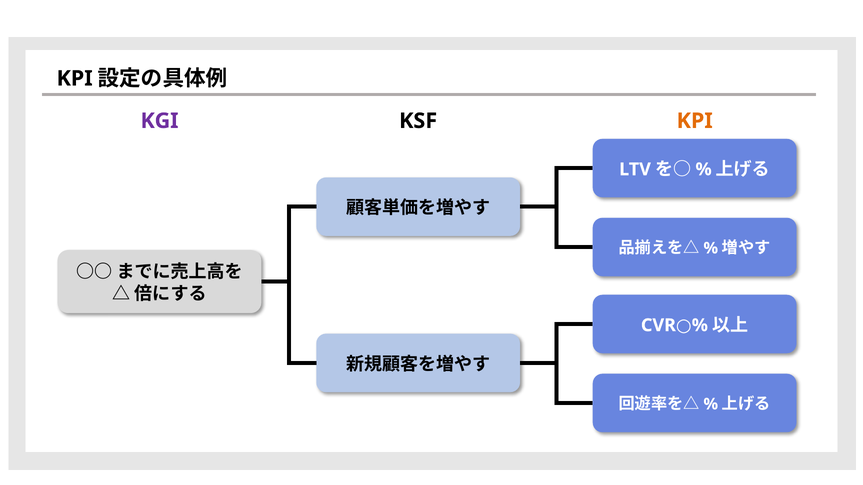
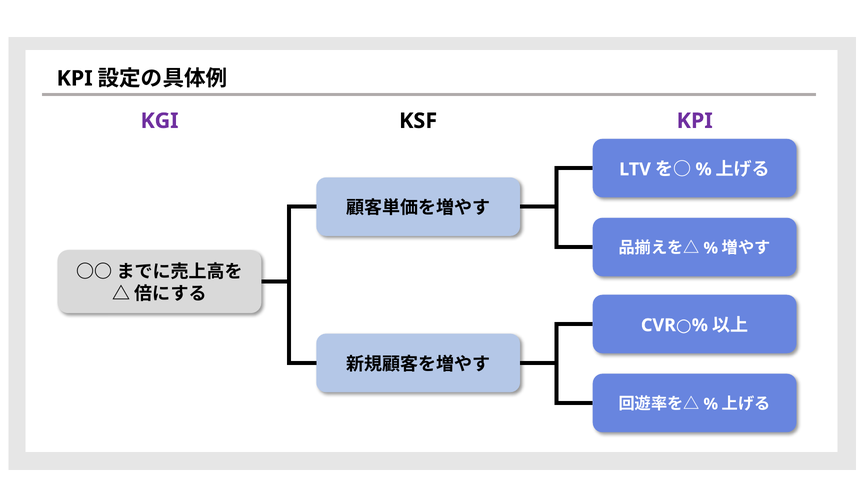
KPI colour: orange -> purple (695, 121)
